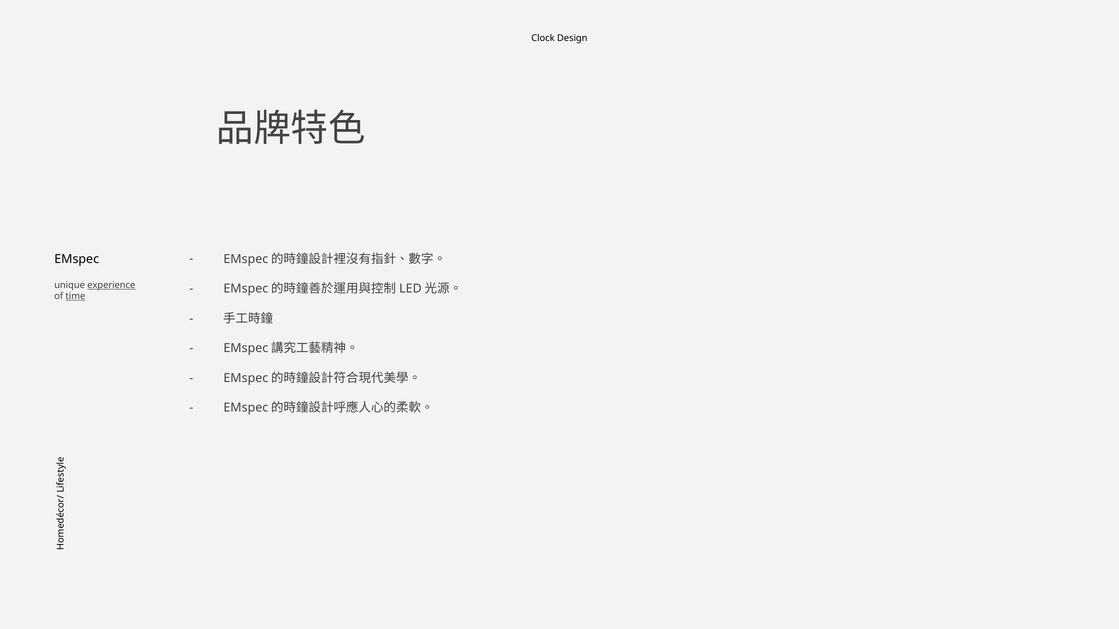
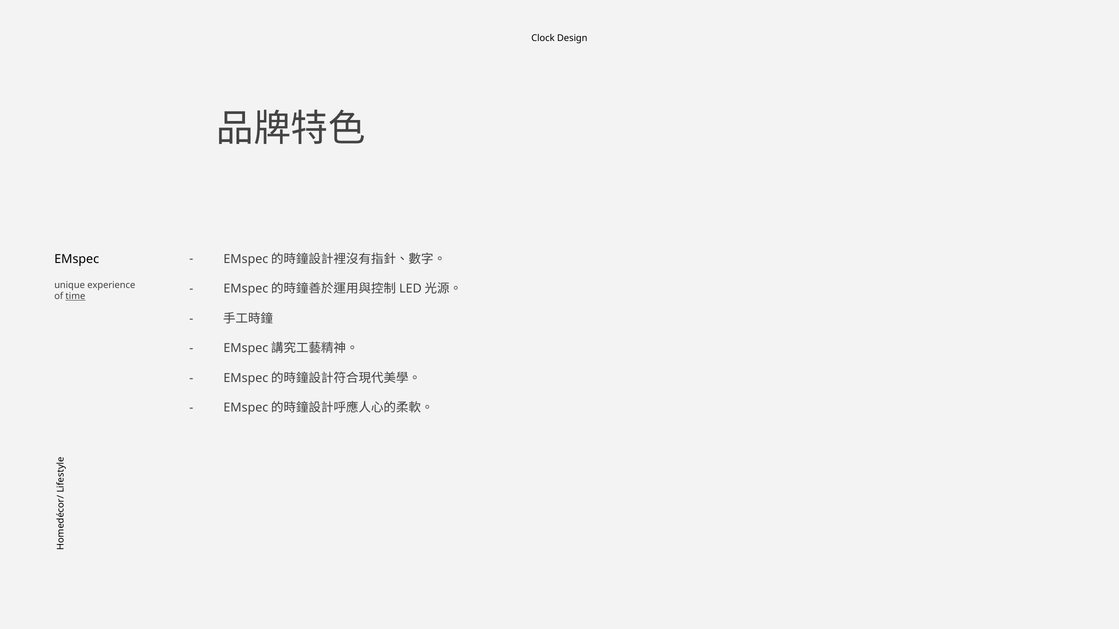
experience underline: present -> none (111, 285)
